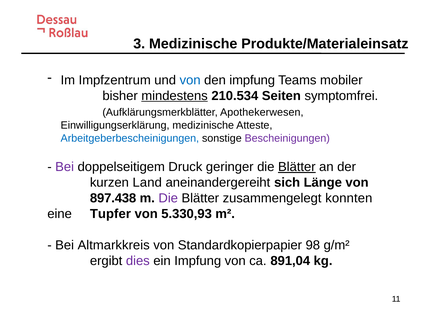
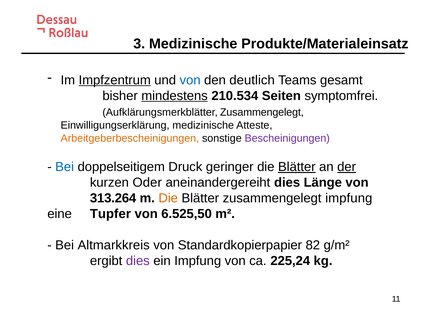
Impfzentrum underline: none -> present (115, 80)
den impfung: impfung -> deutlich (252, 80)
mobiler: mobiler -> gesamt (341, 80)
Aufklärungsmerkblätter Apothekerwesen: Apothekerwesen -> Zusammengelegt (262, 112)
Arbeitgeberbescheinigungen colour: blue -> orange (130, 138)
Bei colour: purple -> blue (65, 167)
der underline: none -> present (347, 167)
Land: Land -> Oder (147, 182)
aneinandergereiht sich: sich -> dies (287, 182)
897.438: 897.438 -> 313.264 (113, 198)
Die colour: purple -> orange (168, 198)
zusammengelegt konnten: konnten -> impfung (349, 198)
5.330,93: 5.330,93 -> 6.525,50 (187, 213)
98: 98 -> 82 (313, 245)
891,04: 891,04 -> 225,24 (290, 260)
